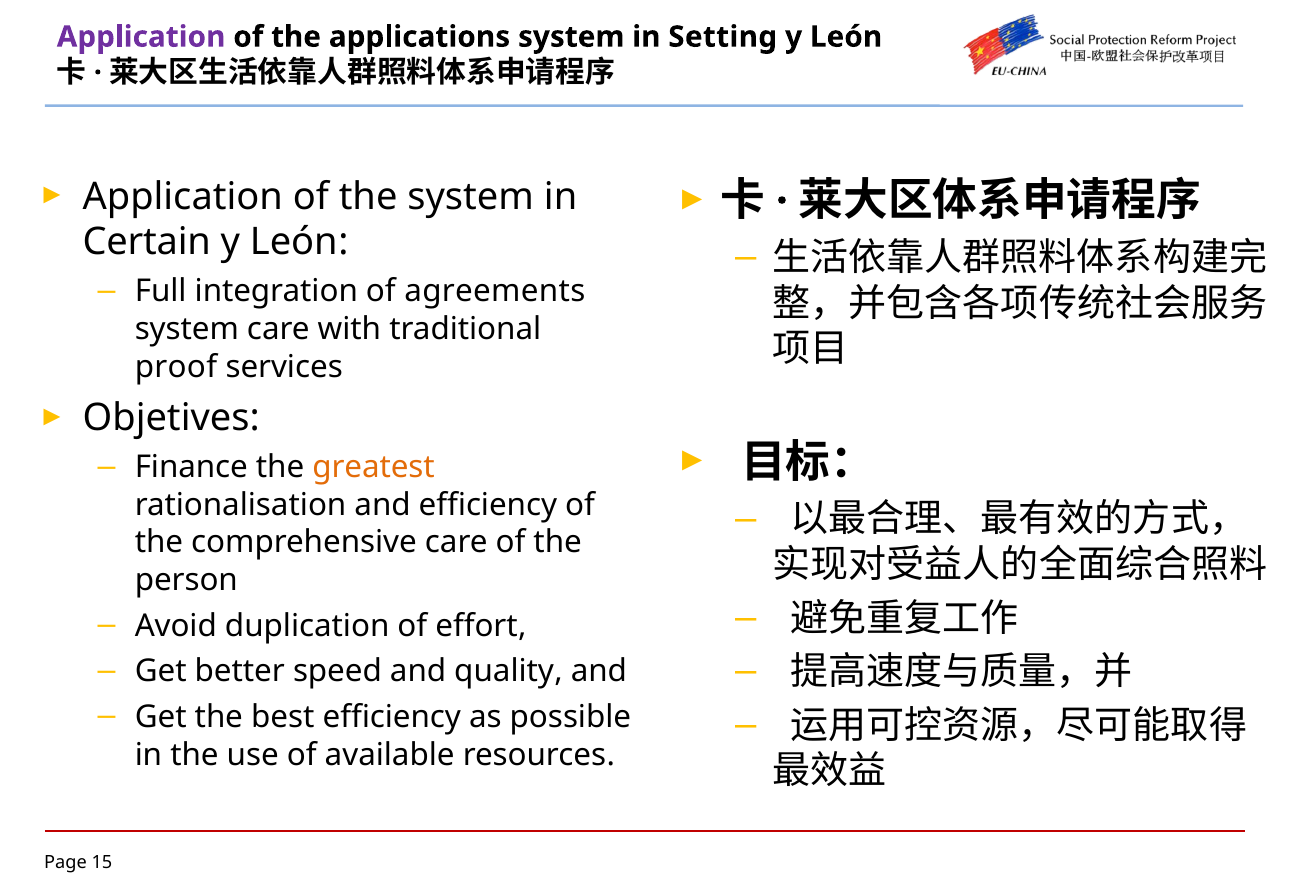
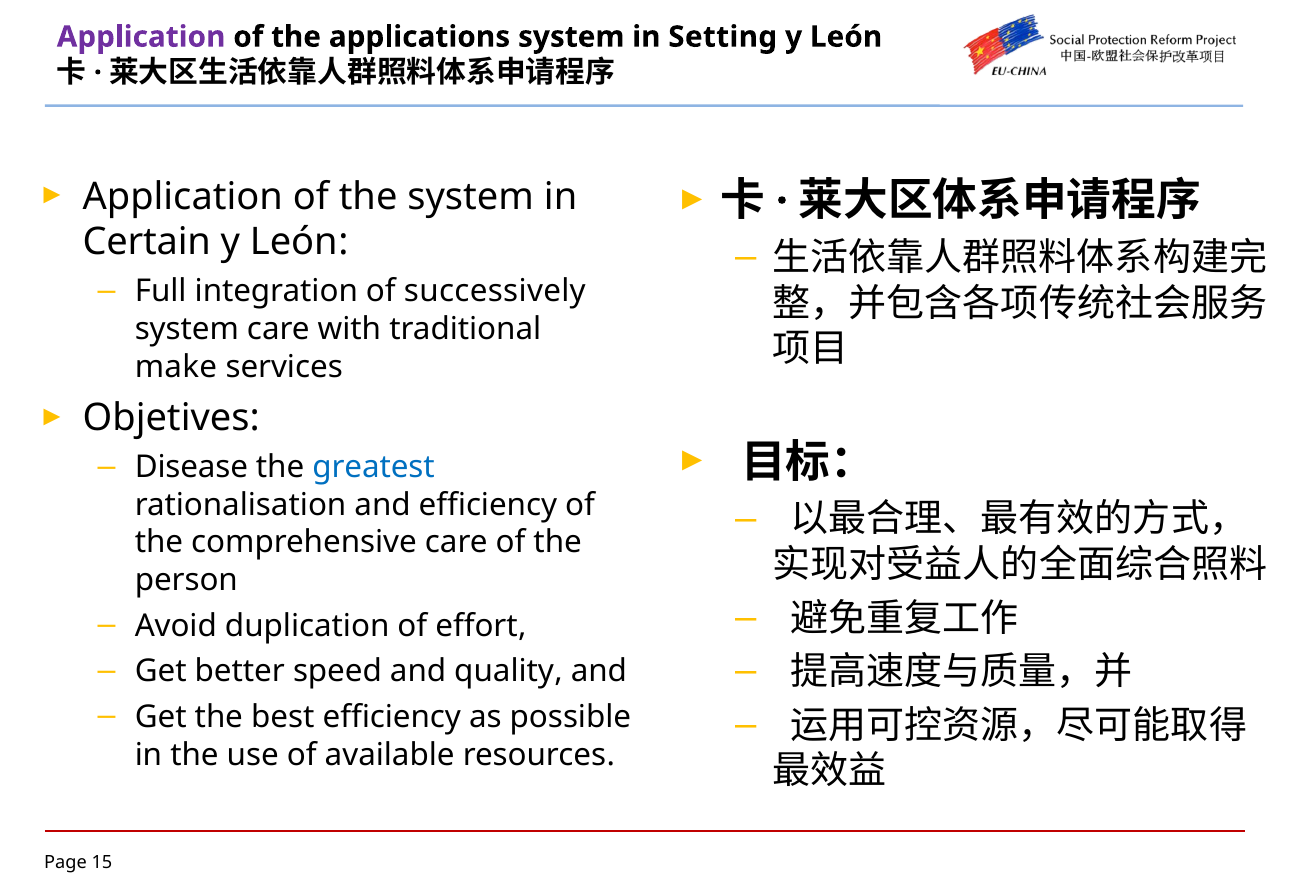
agreements: agreements -> successively (495, 291)
proof: proof -> make (176, 367)
Finance: Finance -> Disease (191, 467)
greatest colour: orange -> blue (374, 467)
